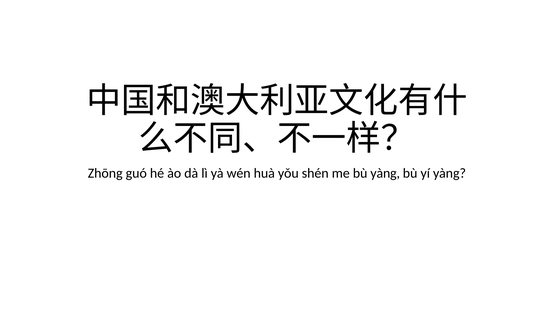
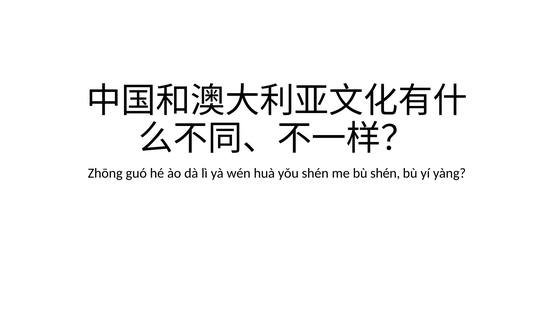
bù yàng: yàng -> shén (385, 173)
